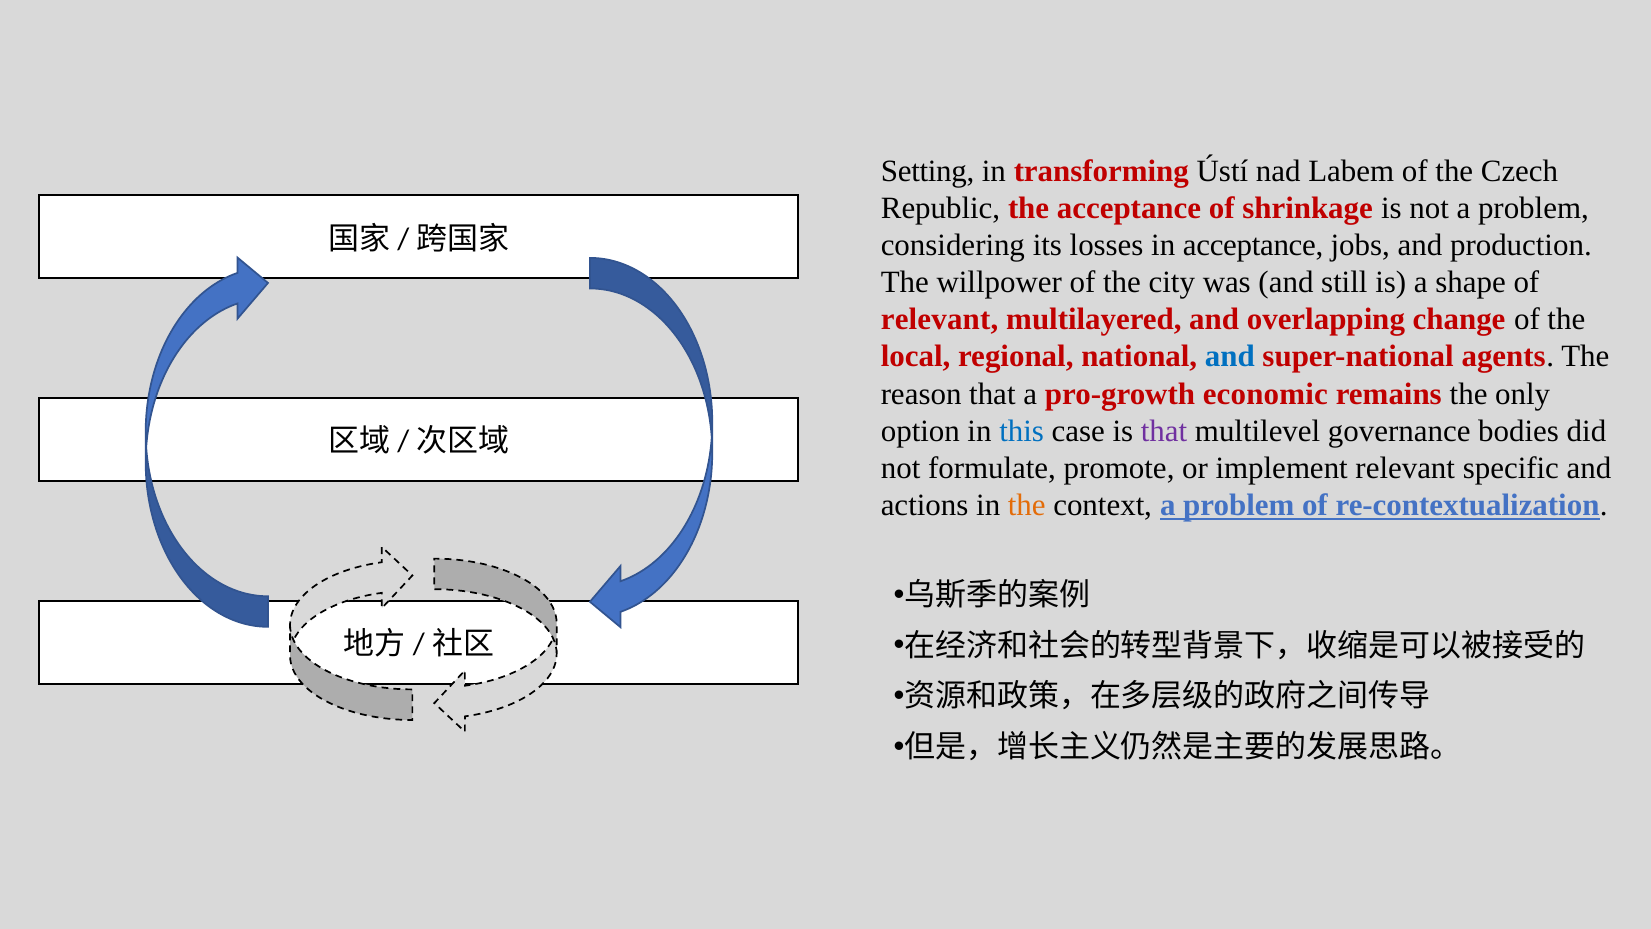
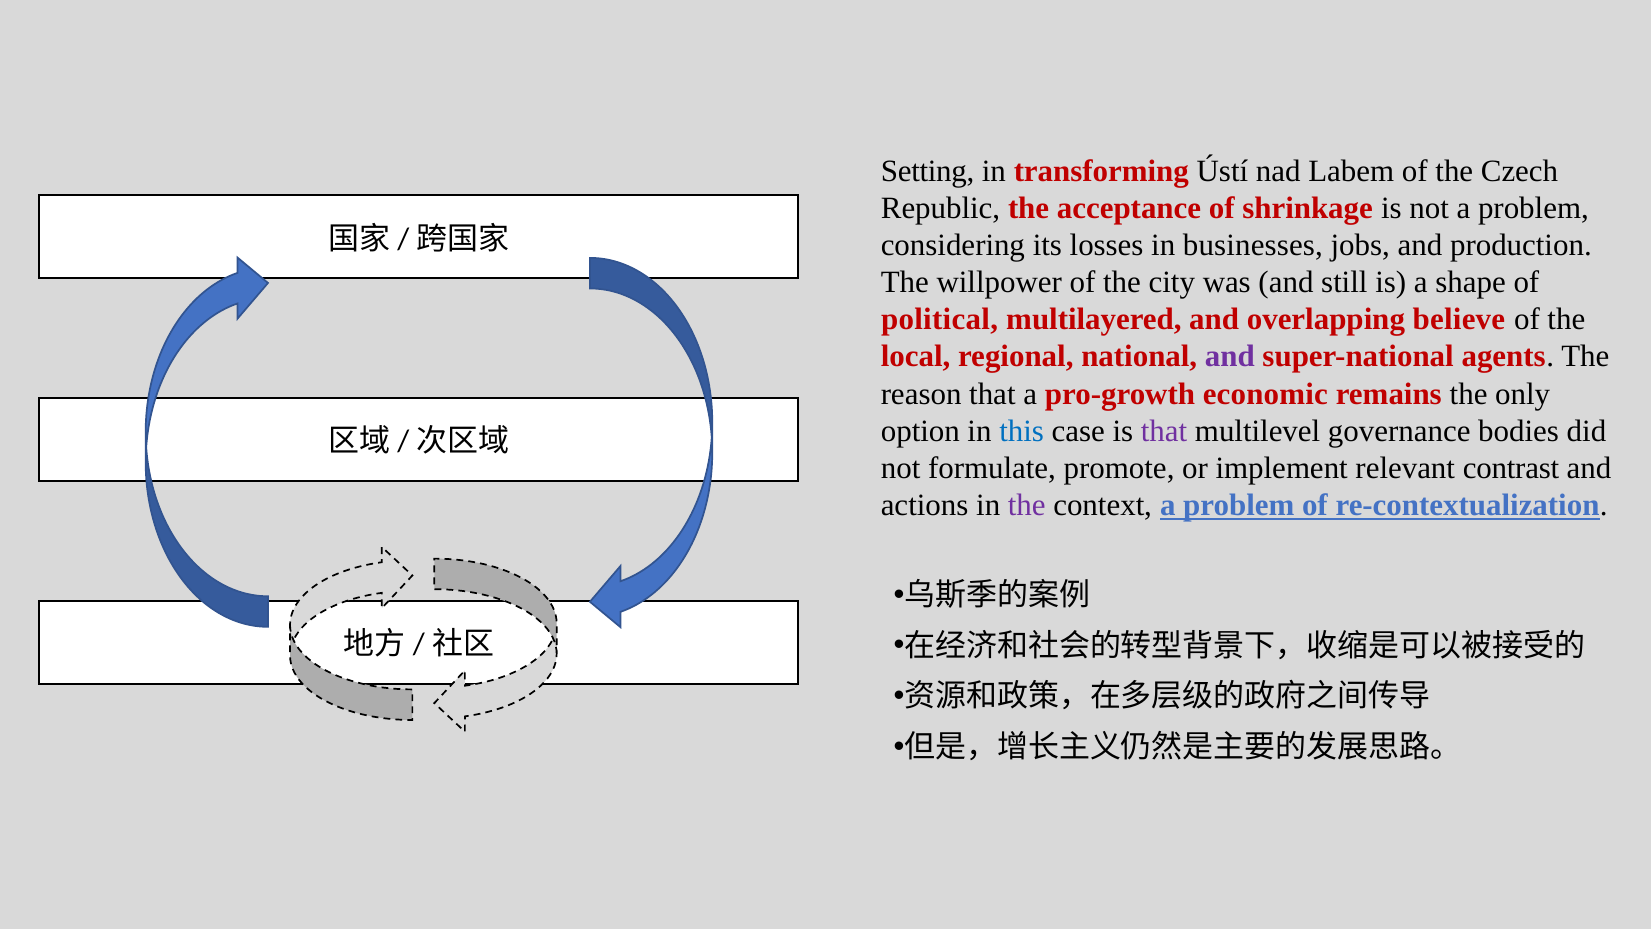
in acceptance: acceptance -> businesses (1253, 245)
relevant: relevant -> political (940, 319)
change: change -> believe (1459, 319)
and colour: blue -> purple (1230, 357)
specific: specific -> contrast (1511, 468)
the colour: orange -> purple (1027, 505)
